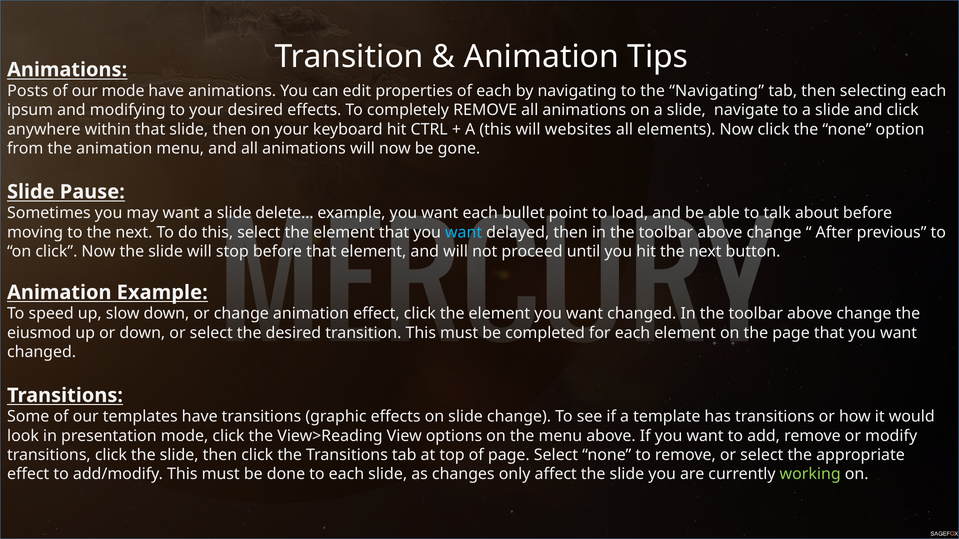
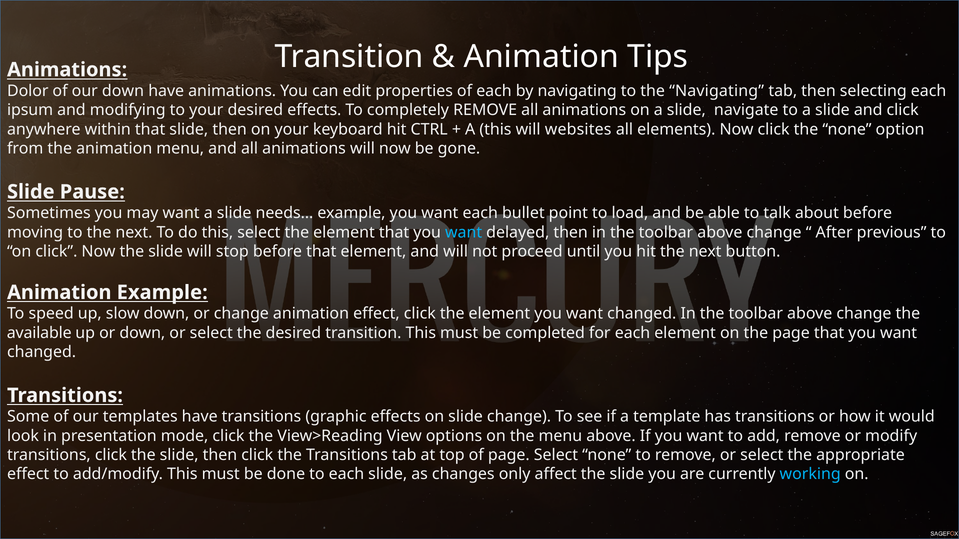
Posts: Posts -> Dolor (28, 91)
our mode: mode -> down (123, 91)
delete…: delete… -> needs… (284, 213)
eiusmod: eiusmod -> available (39, 333)
working colour: light green -> light blue (810, 475)
